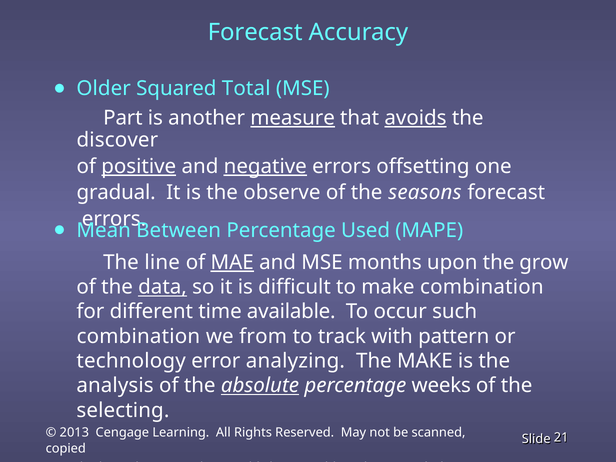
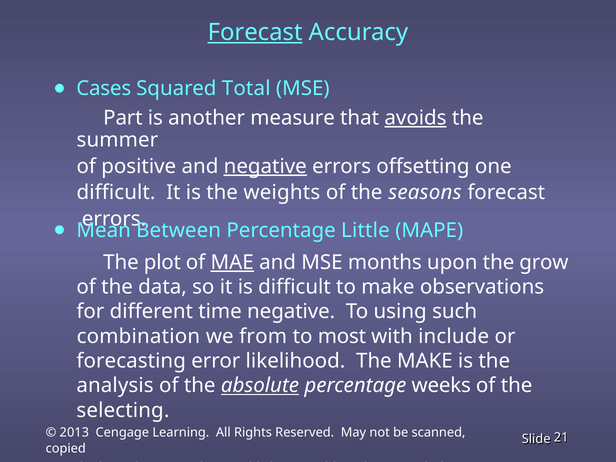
Forecast underline: none -> present (255, 32)
Older: Older -> Cases (104, 89)
measure underline: present -> none (293, 118)
discover: discover -> summer (117, 140)
positive underline: present -> none (139, 166)
gradual: gradual -> difficult (116, 193)
observe: observe -> weights (282, 193)
Used: Used -> Little (365, 230)
line: line -> plot (162, 262)
data underline: present -> none (163, 287)
make combination: combination -> observations (482, 287)
time available: available -> negative (291, 312)
occur: occur -> using (400, 312)
track: track -> most (342, 336)
pattern: pattern -> include (454, 336)
technology: technology -> forecasting (131, 361)
analyzing: analyzing -> likelihood (295, 361)
